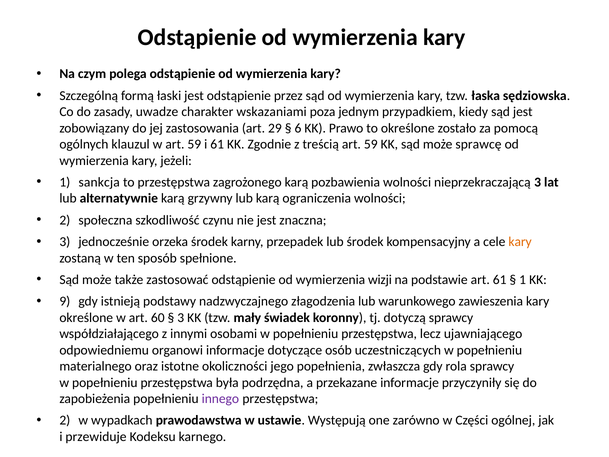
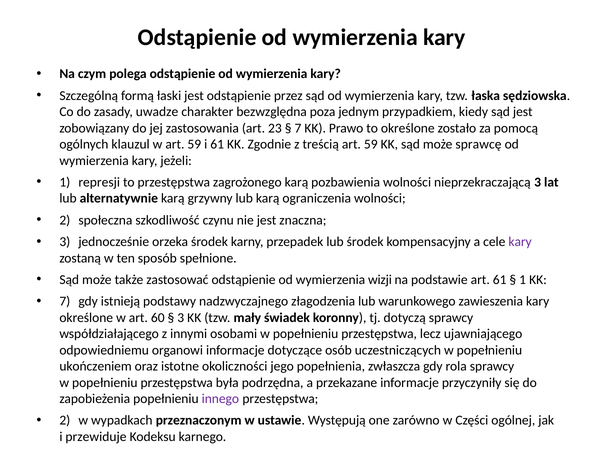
wskazaniami: wskazaniami -> bezwzględna (272, 112)
29: 29 -> 23 (275, 128)
6: 6 -> 7 (298, 128)
sankcja: sankcja -> represji (99, 182)
kary colour: orange -> purple (520, 242)
9: 9 -> 7 (65, 301)
materialnego: materialnego -> ukończeniem (96, 366)
prawodawstwa: prawodawstwa -> przeznaczonym (199, 420)
